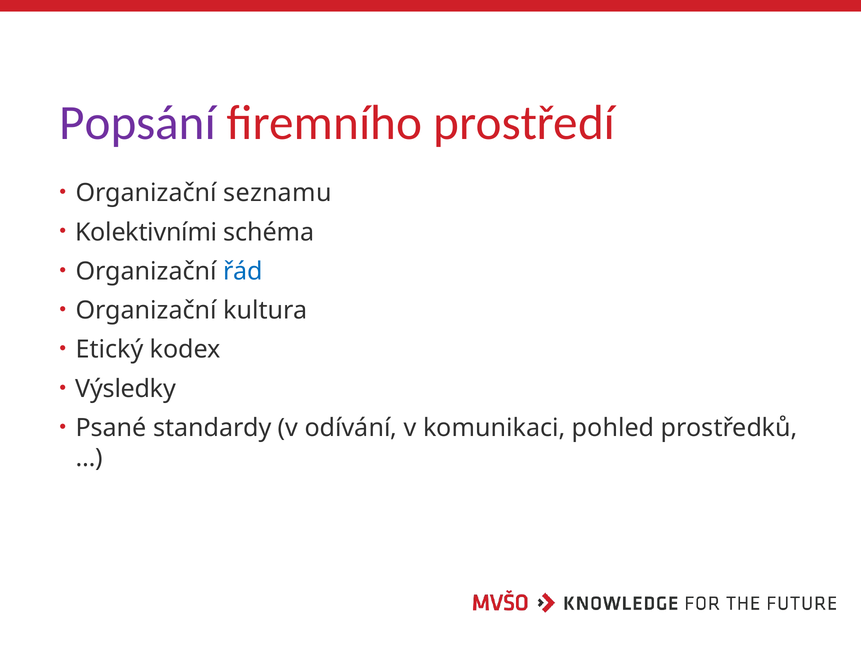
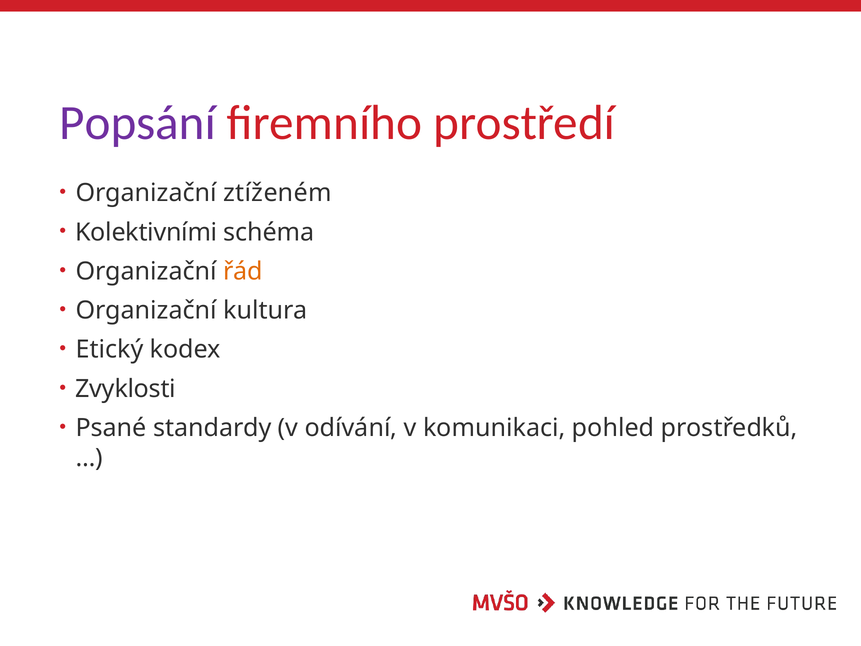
seznamu: seznamu -> ztíženém (278, 193)
řád colour: blue -> orange (243, 271)
Výsledky: Výsledky -> Zvyklosti (126, 389)
